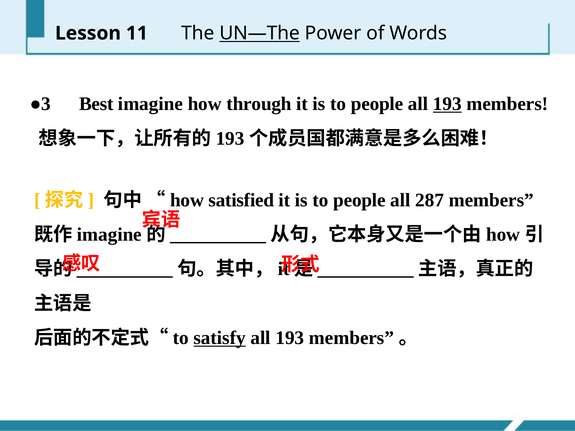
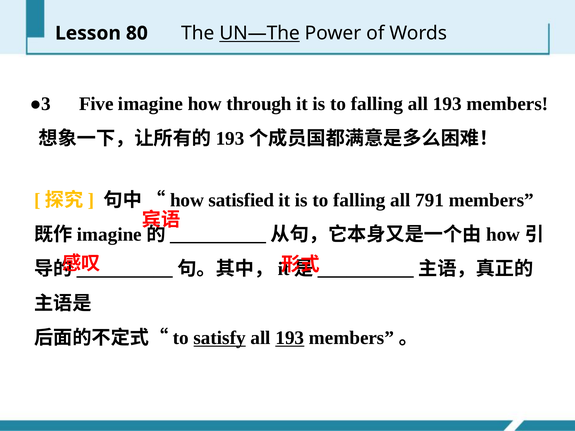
11: 11 -> 80 (137, 33)
Best: Best -> Five (96, 104)
people: people -> falling (377, 104)
193 underline: present -> none (447, 104)
people: people -> falling (359, 200)
287: 287 -> 791 (430, 200)
193 underline: none -> present (290, 338)
